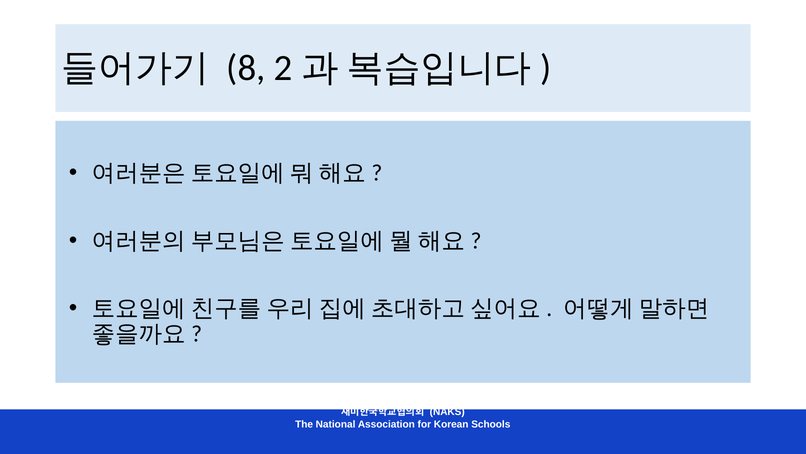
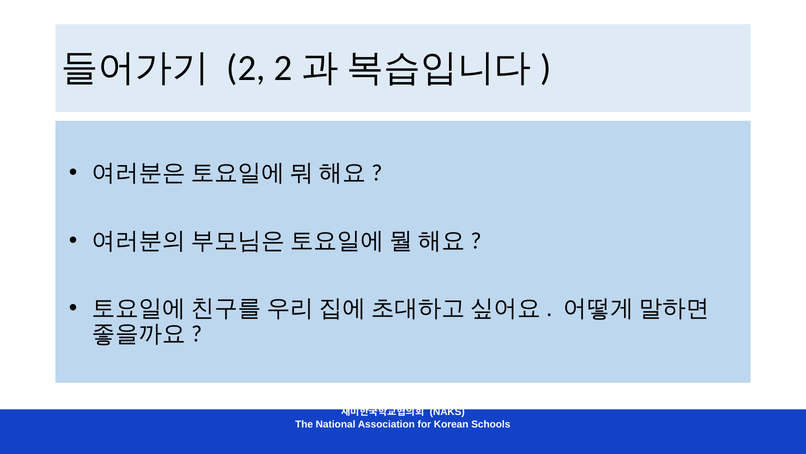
8: 8 -> 2 (246, 68)
